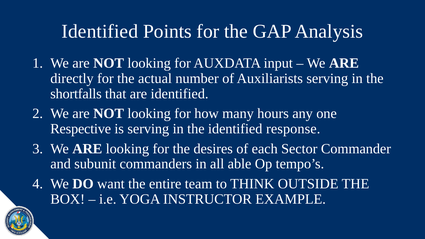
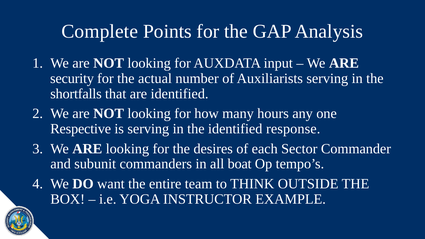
Identified: Identified -> Complete (100, 31)
directly: directly -> security (72, 79)
able: able -> boat (240, 164)
